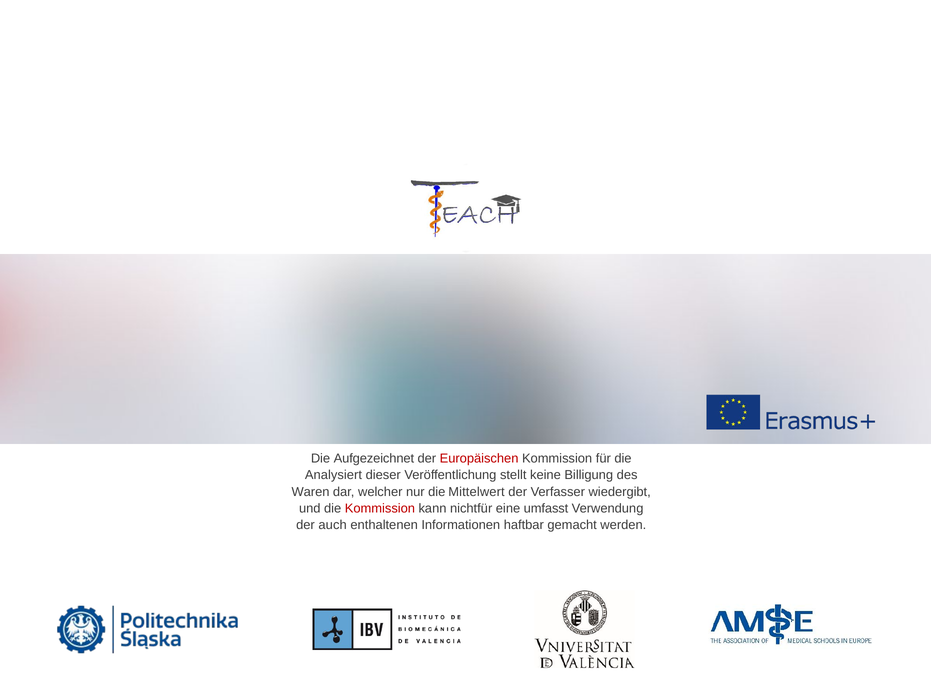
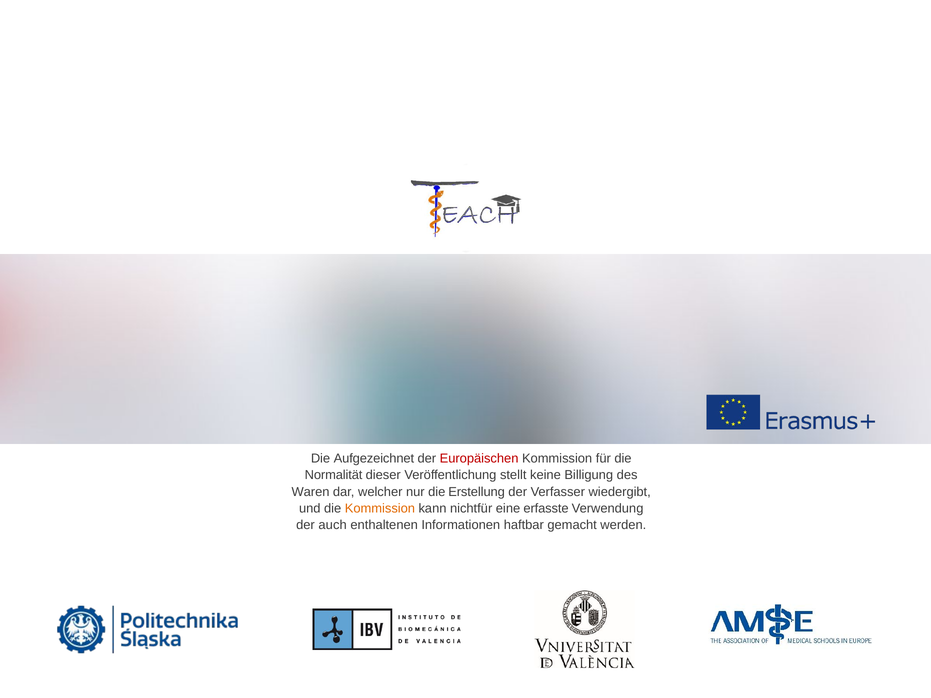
Analysiert: Analysiert -> Normalität (334, 475)
Mittelwert: Mittelwert -> Erstellung (477, 492)
Kommission colour: red -> orange (380, 509)
umfasst: umfasst -> erfasste (546, 509)
